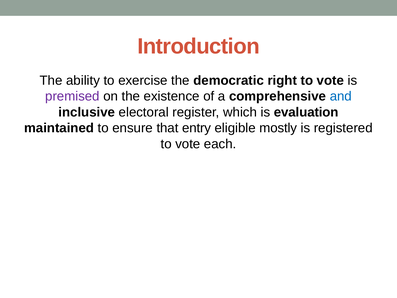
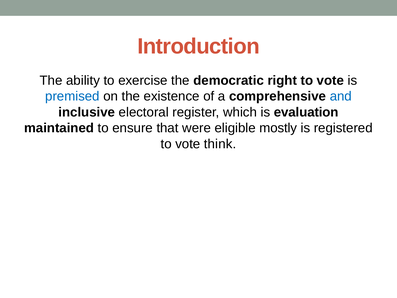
premised colour: purple -> blue (72, 96)
entry: entry -> were (197, 128)
each: each -> think (220, 144)
